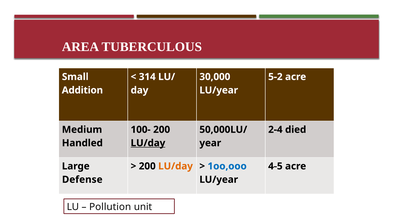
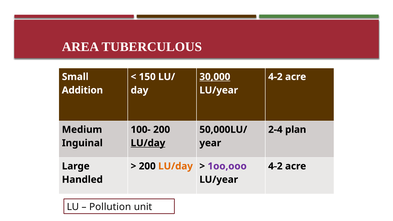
314: 314 -> 150 (147, 77)
30,000 underline: none -> present (215, 77)
5-2: 5-2 -> 4-2 (275, 77)
died: died -> plan (296, 130)
Handled: Handled -> Inguinal (82, 143)
1oo,ooo colour: blue -> purple (227, 166)
4-5: 4-5 -> 4-2 (275, 166)
Defense: Defense -> Handled (82, 180)
